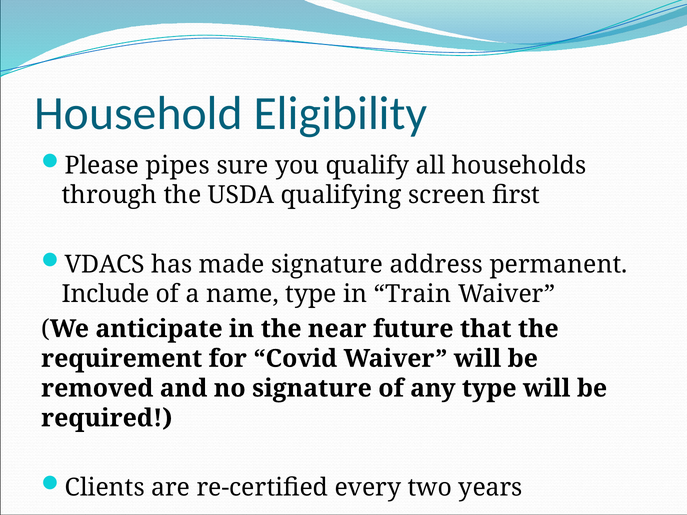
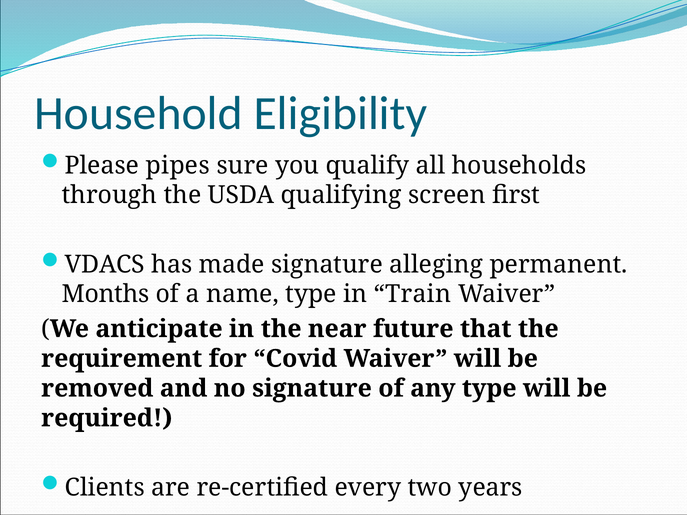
address: address -> alleging (436, 265)
Include: Include -> Months (106, 294)
